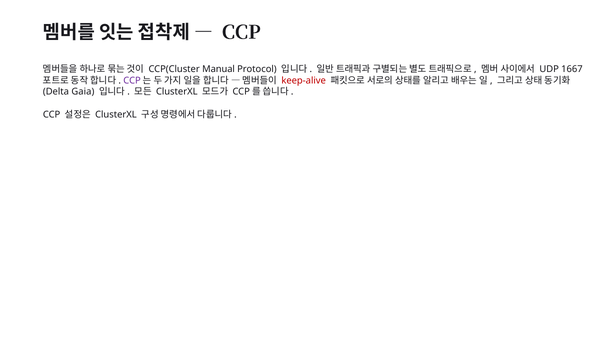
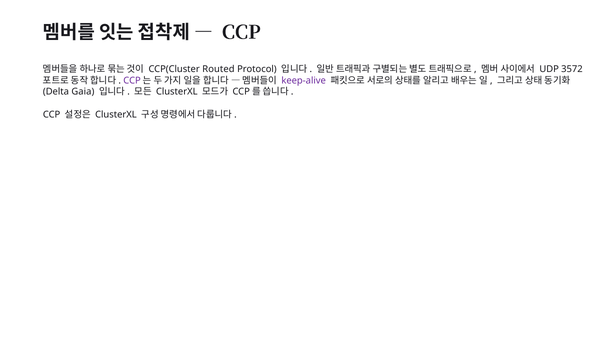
Manual: Manual -> Routed (218, 69)
1667: 1667 -> 3572 (572, 69)
keep-alive colour: red -> purple (304, 81)
